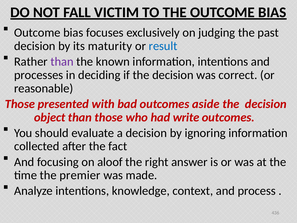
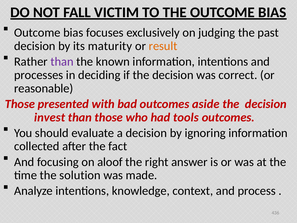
result colour: blue -> orange (163, 46)
object: object -> invest (50, 117)
write: write -> tools (186, 117)
premier: premier -> solution (80, 175)
